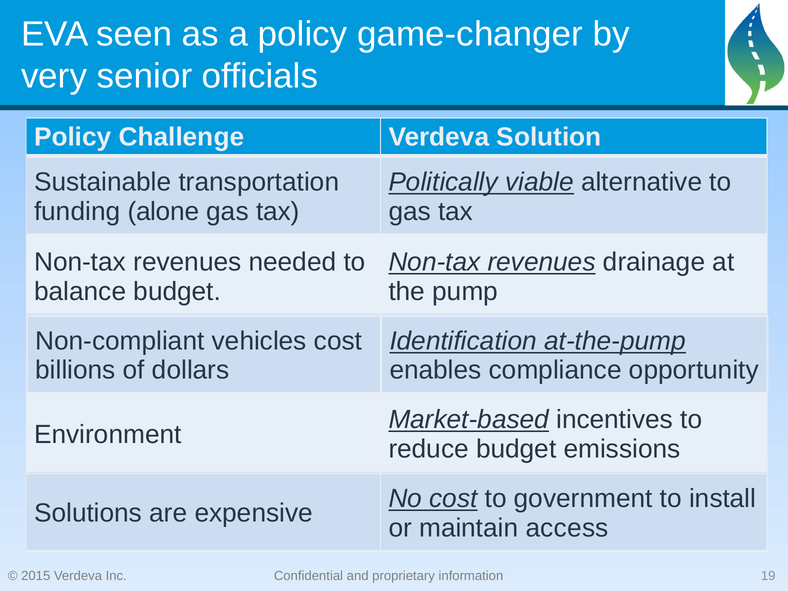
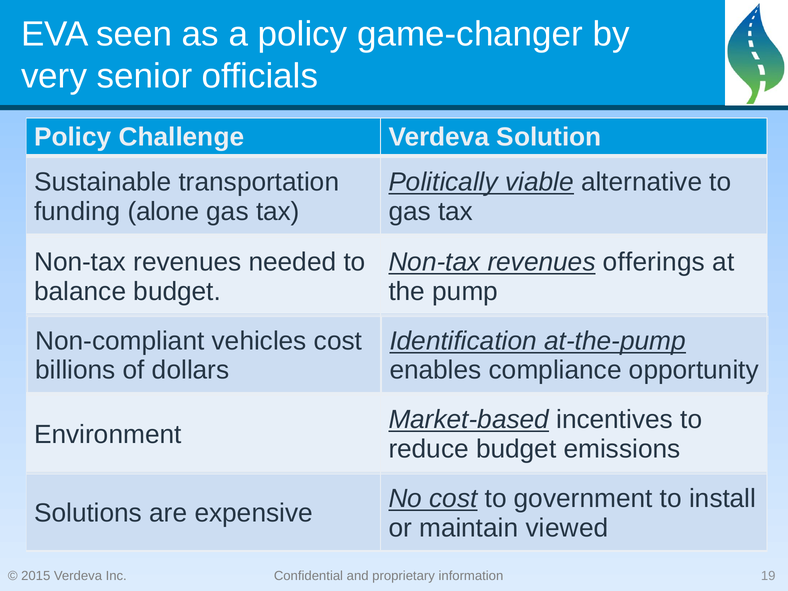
drainage: drainage -> offerings (654, 262)
access: access -> viewed (567, 528)
